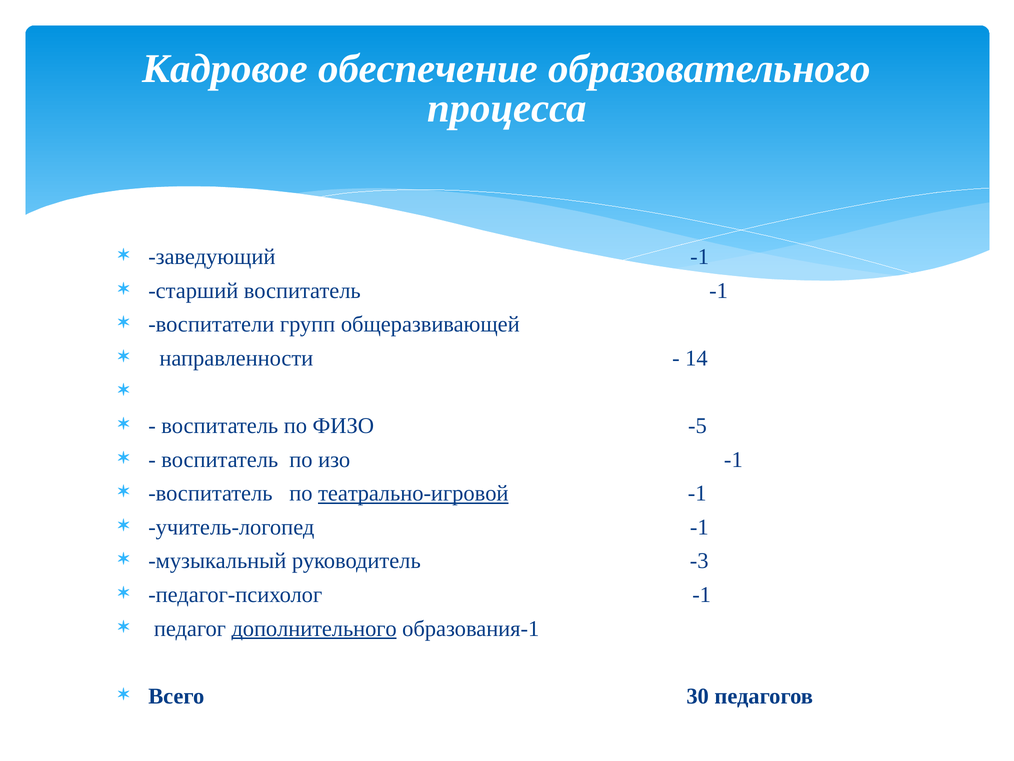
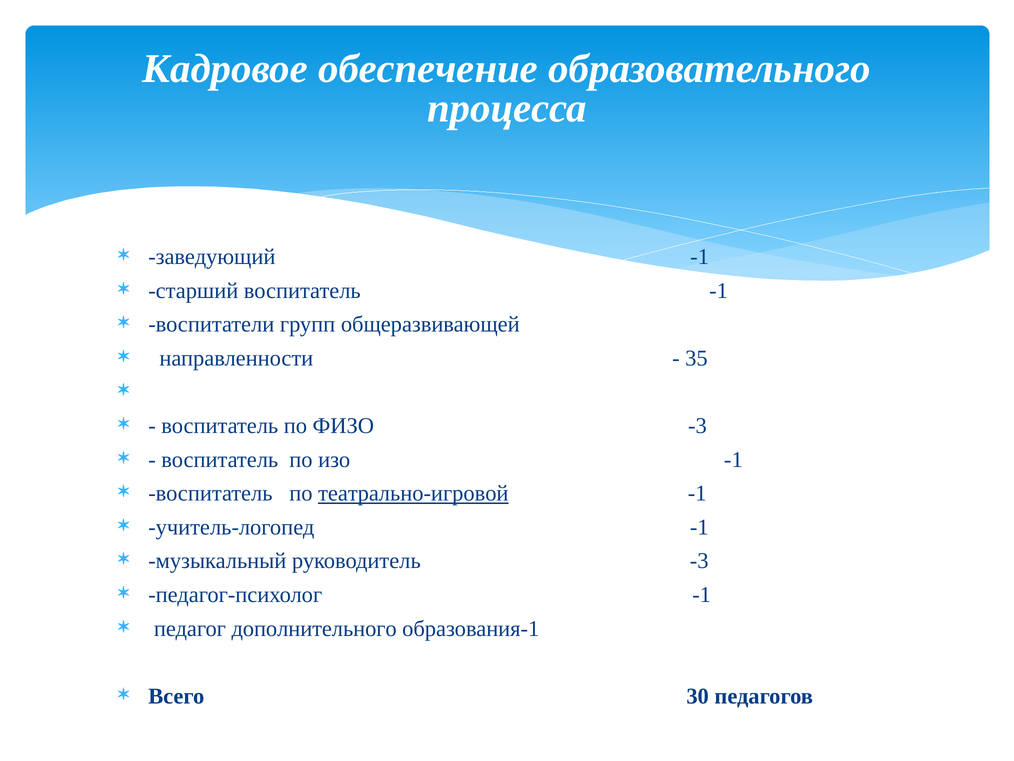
14: 14 -> 35 (696, 358)
ФИЗО -5: -5 -> -3 (697, 426)
дополнительного underline: present -> none (314, 628)
